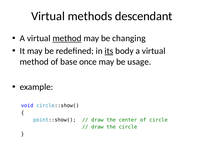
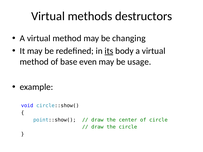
descendant: descendant -> destructors (144, 16)
method underline: present -> none (67, 38)
once: once -> even (88, 62)
